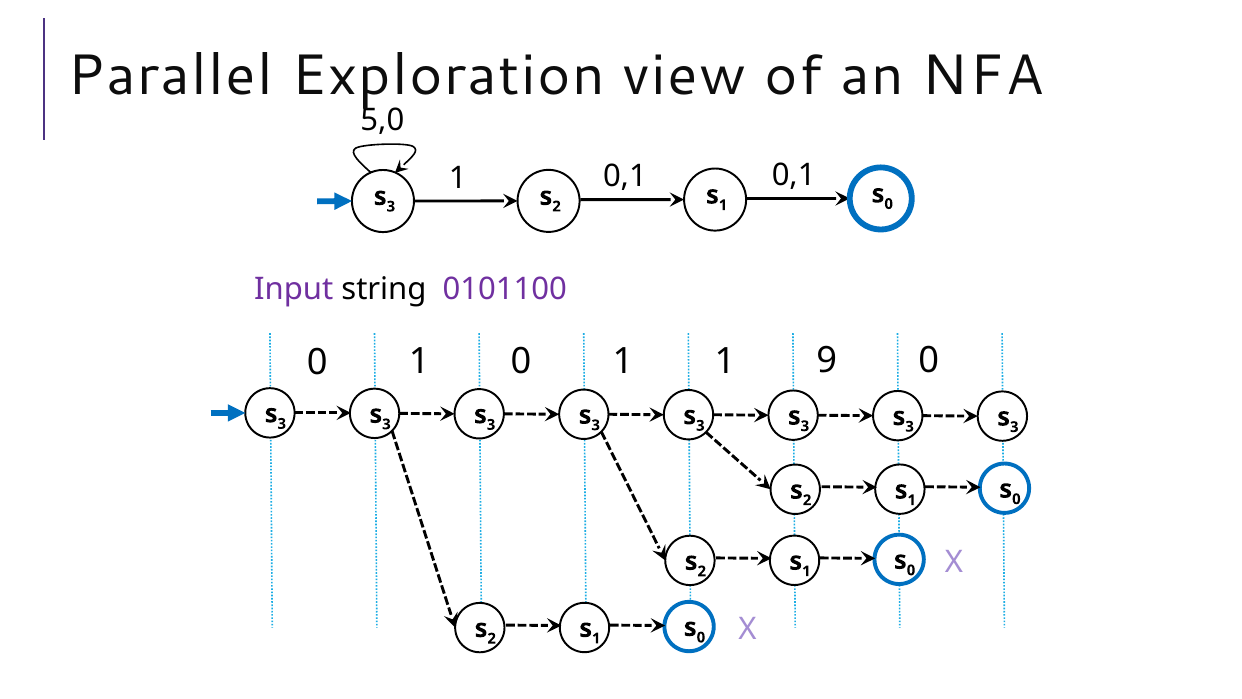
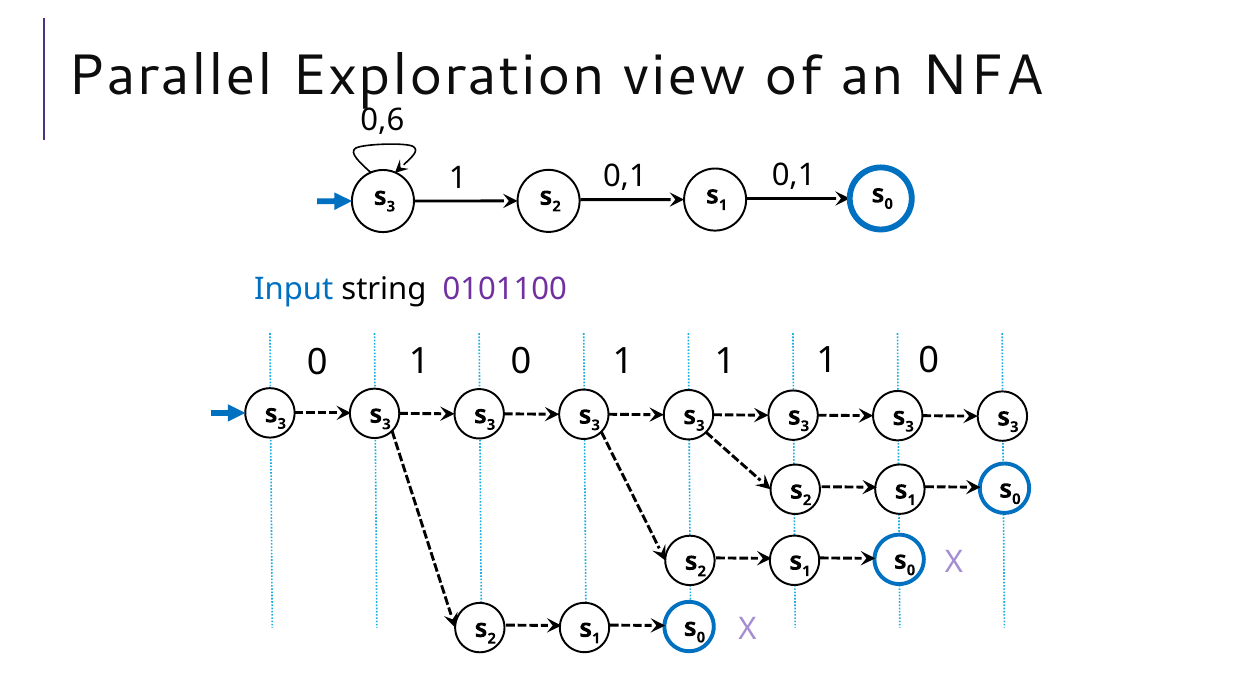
5,0: 5,0 -> 0,6 (382, 120)
Input colour: purple -> blue (294, 289)
1 1 9: 9 -> 1 (827, 361)
